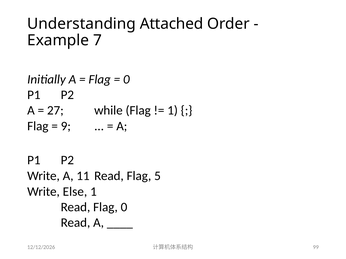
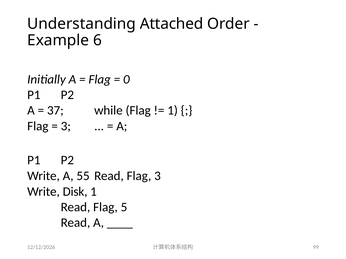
7: 7 -> 6 (97, 40)
27: 27 -> 37 (55, 111)
9: 9 -> 3 (66, 126)
11: 11 -> 55 (83, 176)
Flag 5: 5 -> 3 (157, 176)
Else: Else -> Disk (75, 192)
Flag 0: 0 -> 5 (124, 207)
